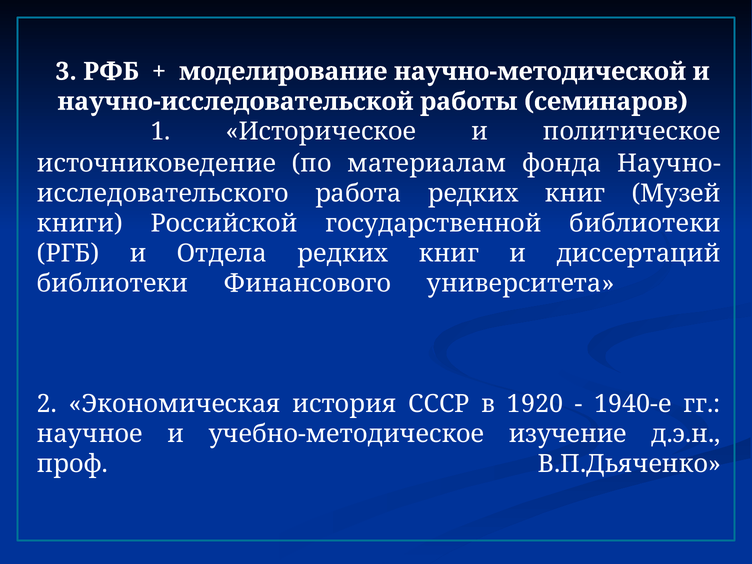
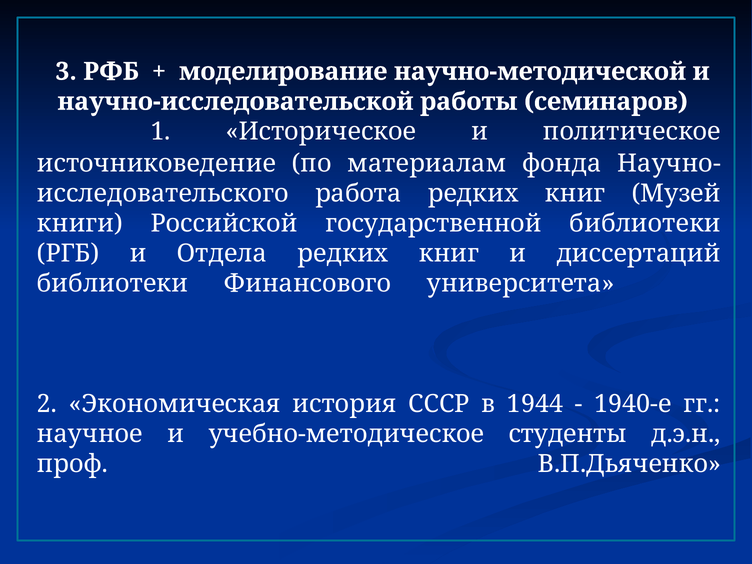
1920: 1920 -> 1944 (535, 404)
изучение: изучение -> студенты (568, 434)
